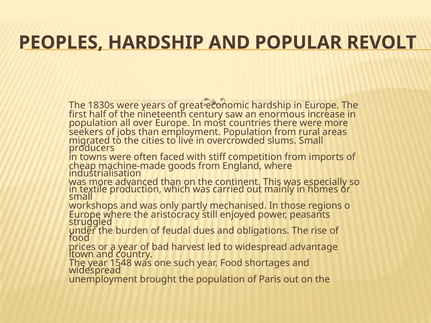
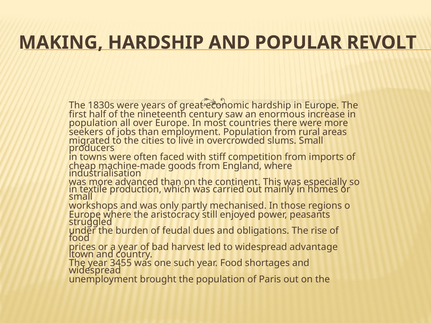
PEOPLES: PEOPLES -> MAKING (61, 43)
1548: 1548 -> 3455 (121, 263)
